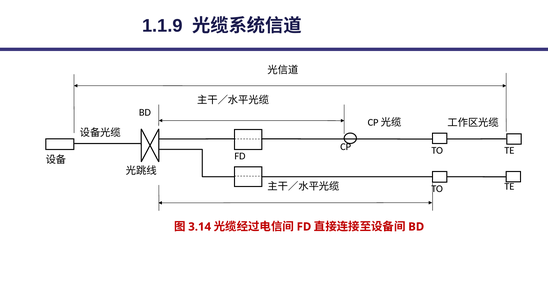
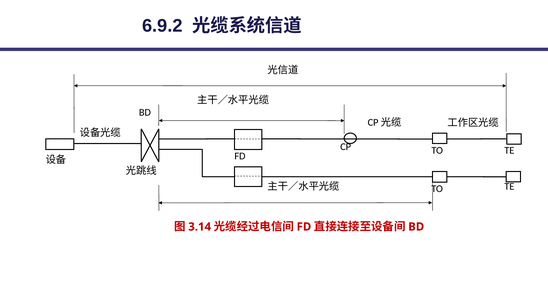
1.1.9: 1.1.9 -> 6.9.2 (162, 26)
